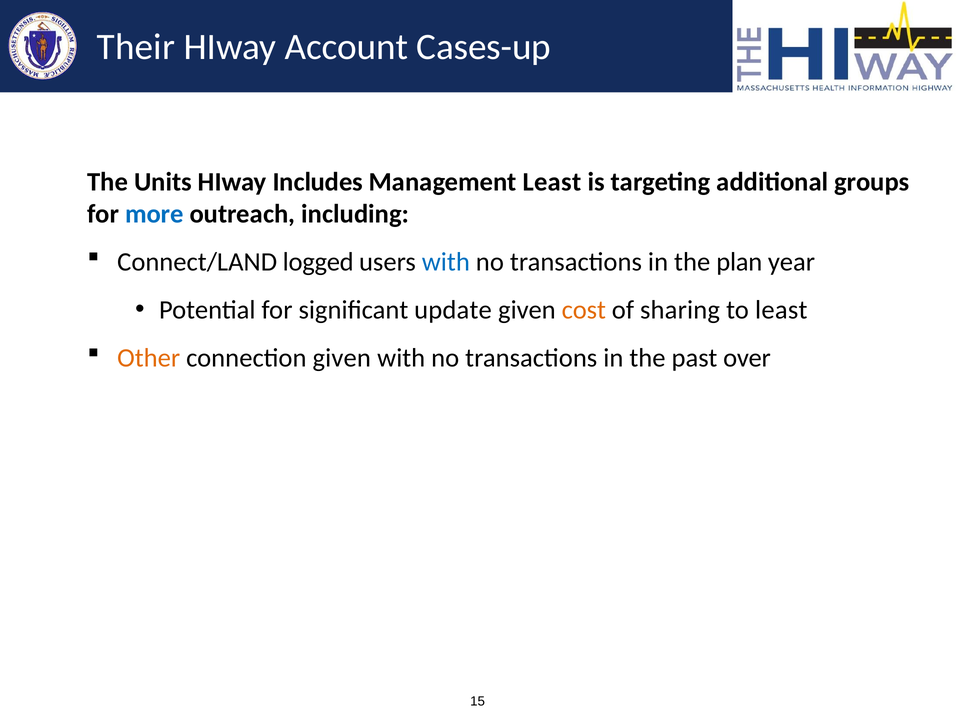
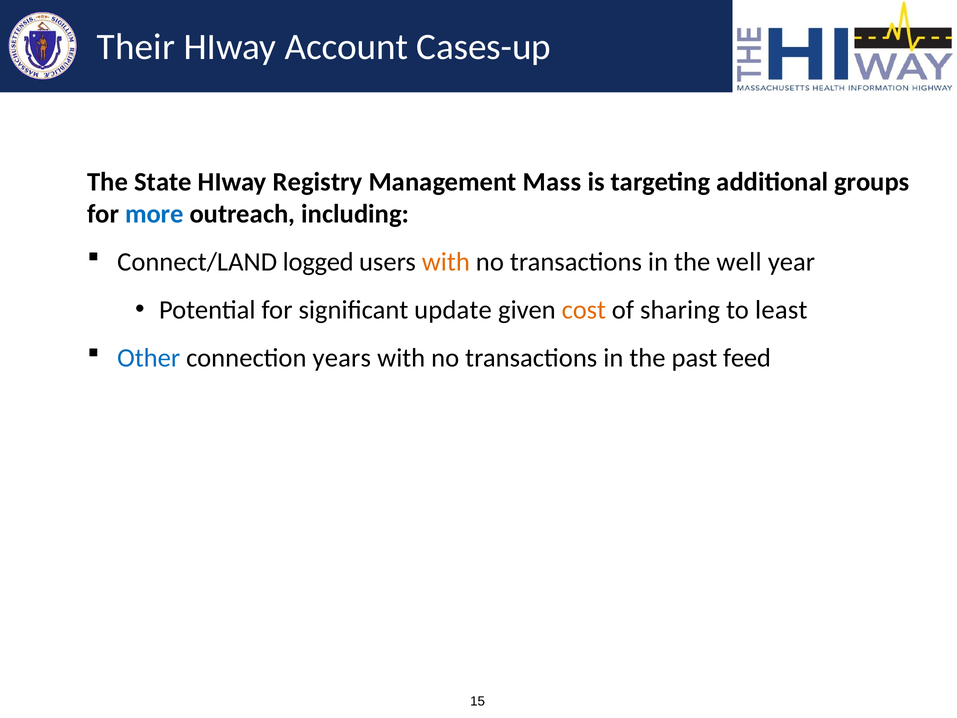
Units: Units -> State (163, 182)
Includes: Includes -> Registry (318, 182)
Management Least: Least -> Mass (552, 182)
with colour: blue -> orange (446, 262)
plan: plan -> well (739, 262)
Other colour: orange -> blue (149, 358)
connection given: given -> years (342, 358)
over: over -> feed (747, 358)
